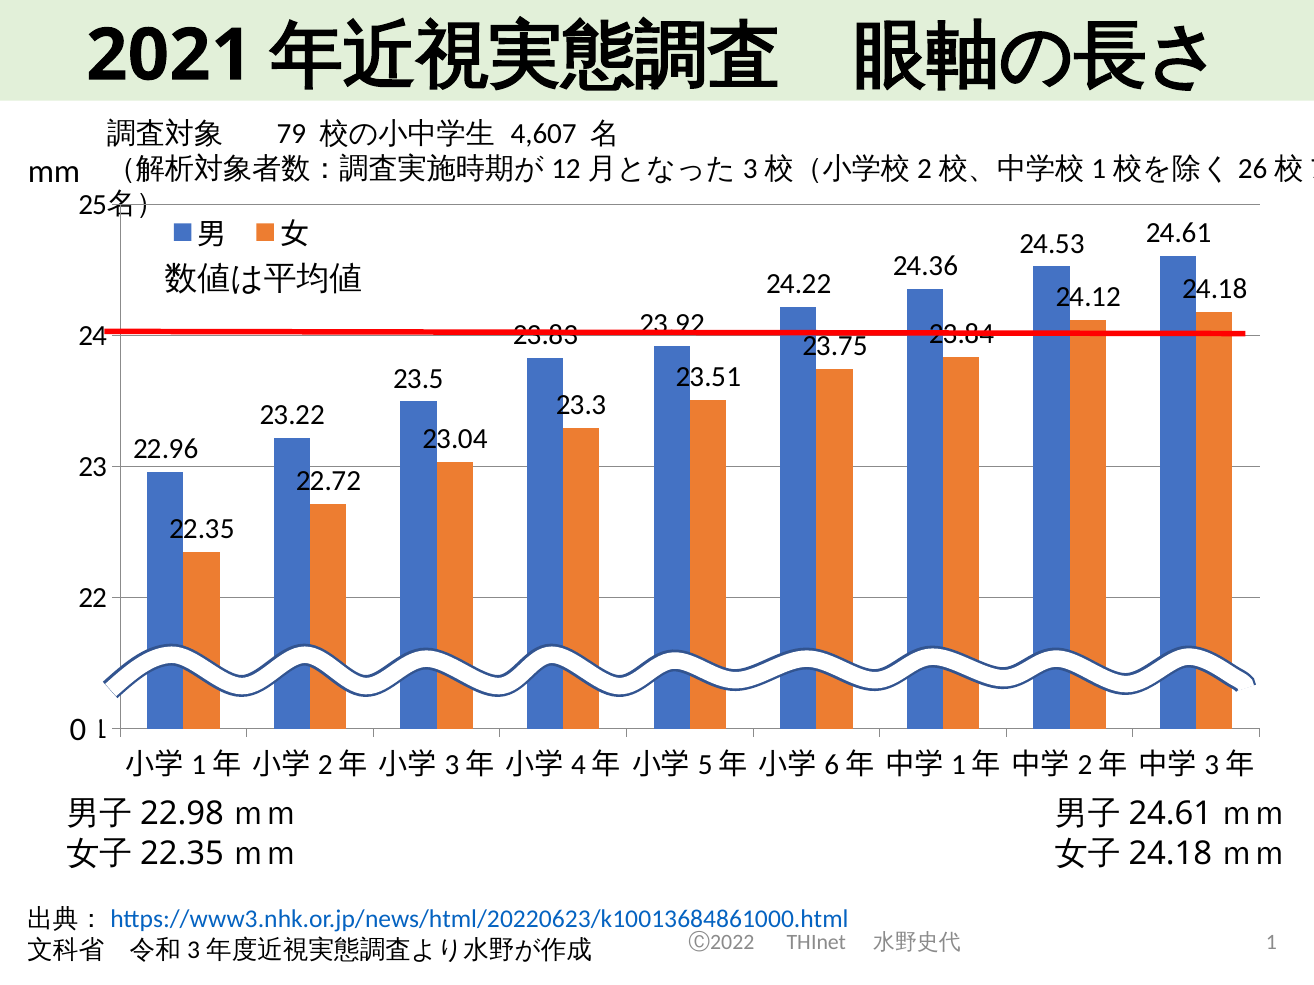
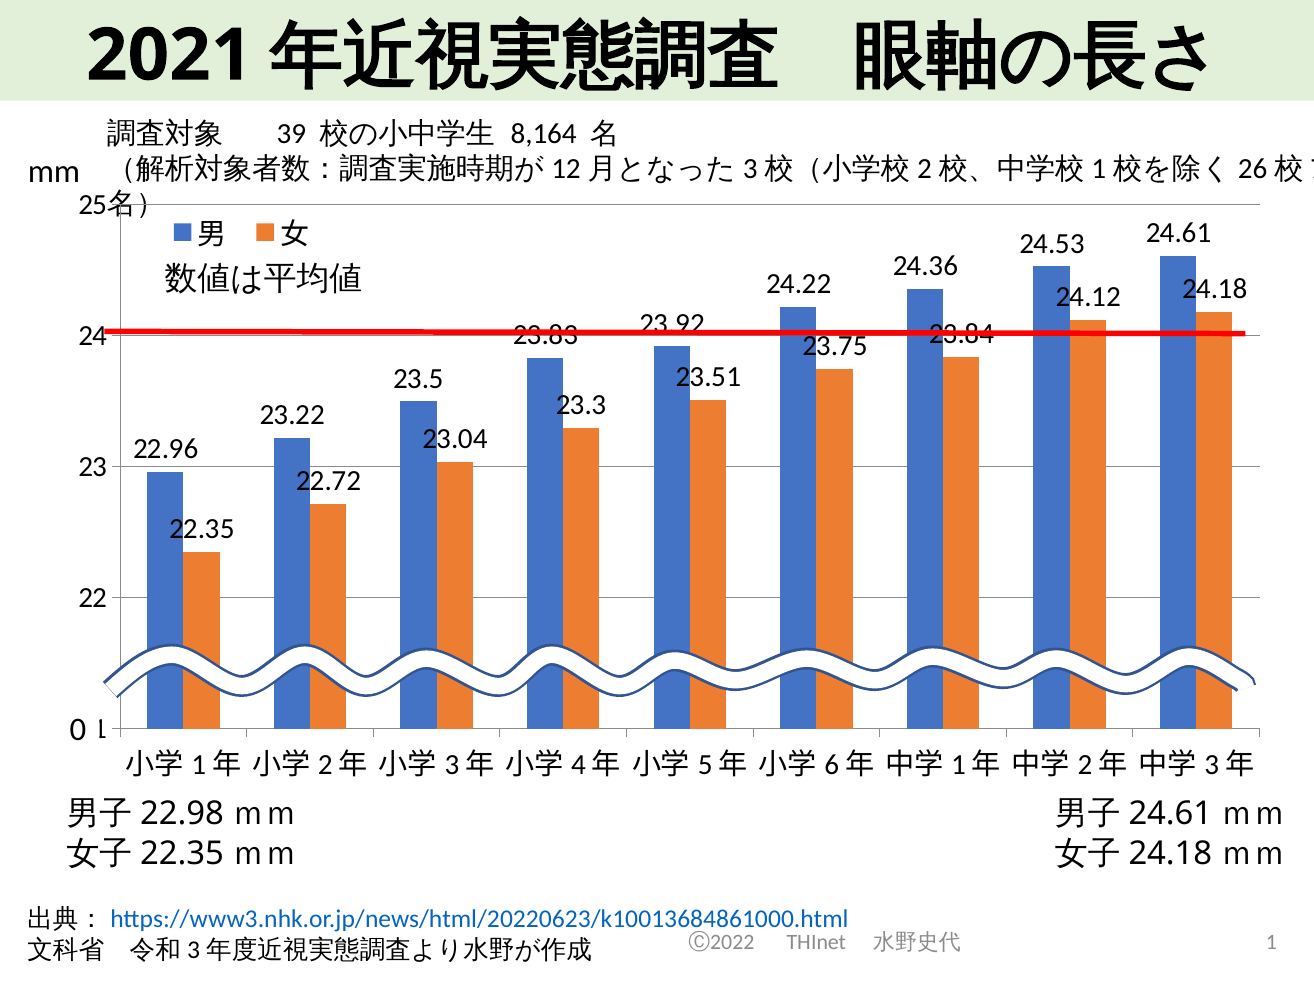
79: 79 -> 39 (291, 134)
4,607: 4,607 -> 8,164 (544, 134)
